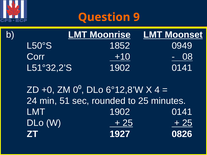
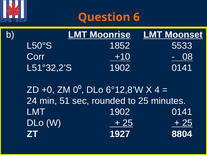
Question 9: 9 -> 6 (136, 17)
0949: 0949 -> 5533 (182, 46)
0826: 0826 -> 8804 (182, 134)
